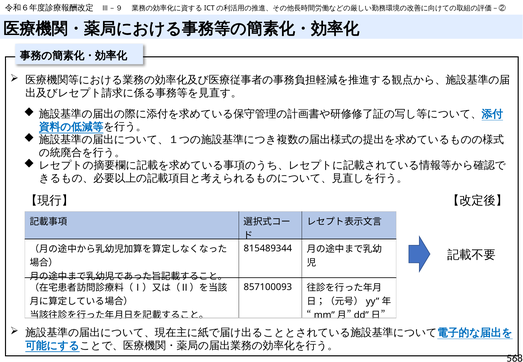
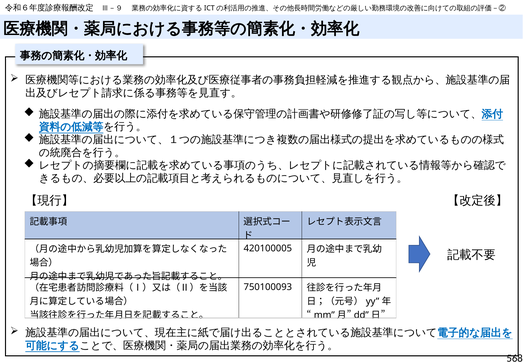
815489344: 815489344 -> 420100005 (268, 248)
857100093: 857100093 -> 750100093 (268, 287)
